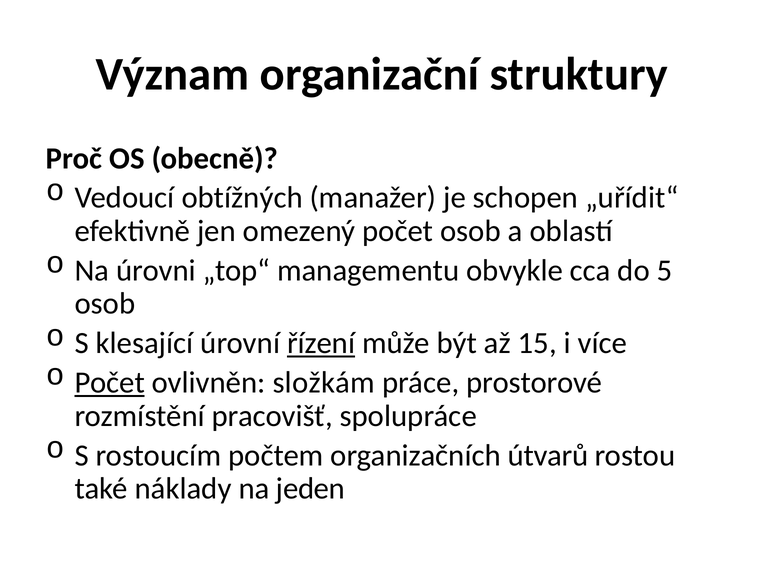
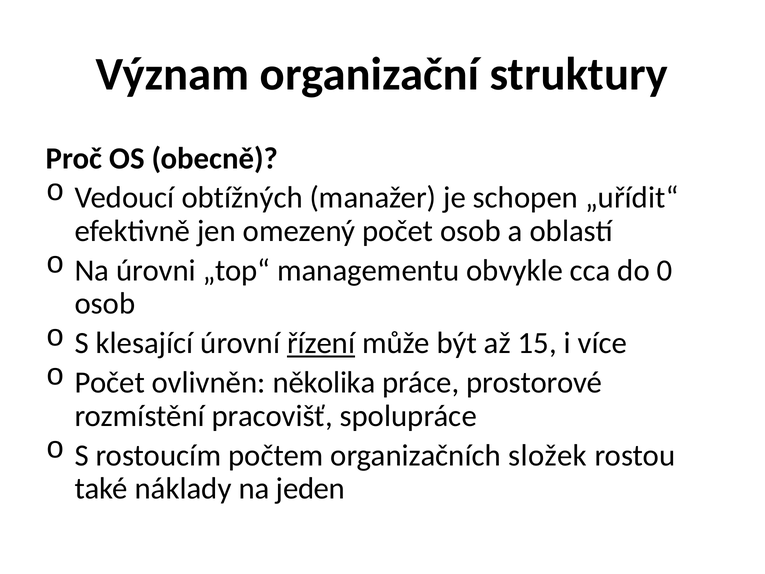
5: 5 -> 0 (665, 270)
Počet underline: present -> none (110, 382)
složkám: složkám -> několika (324, 382)
útvarů: útvarů -> složek (548, 455)
